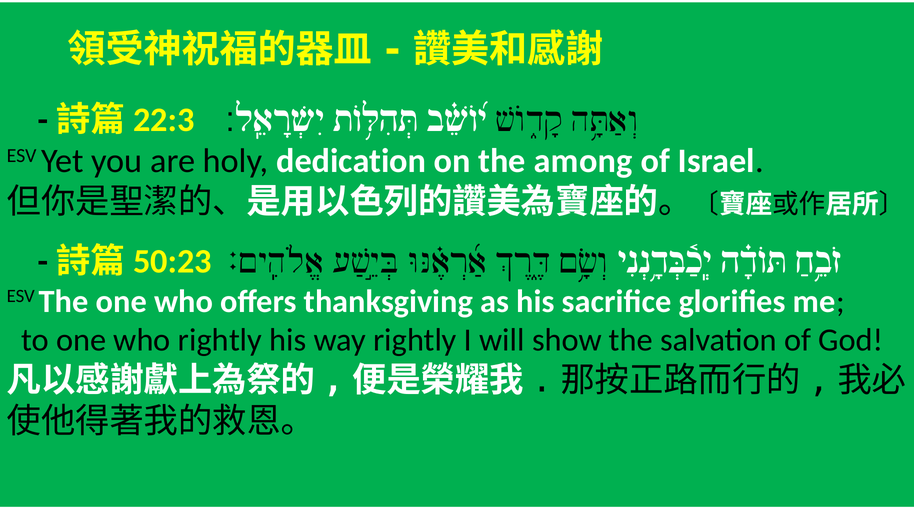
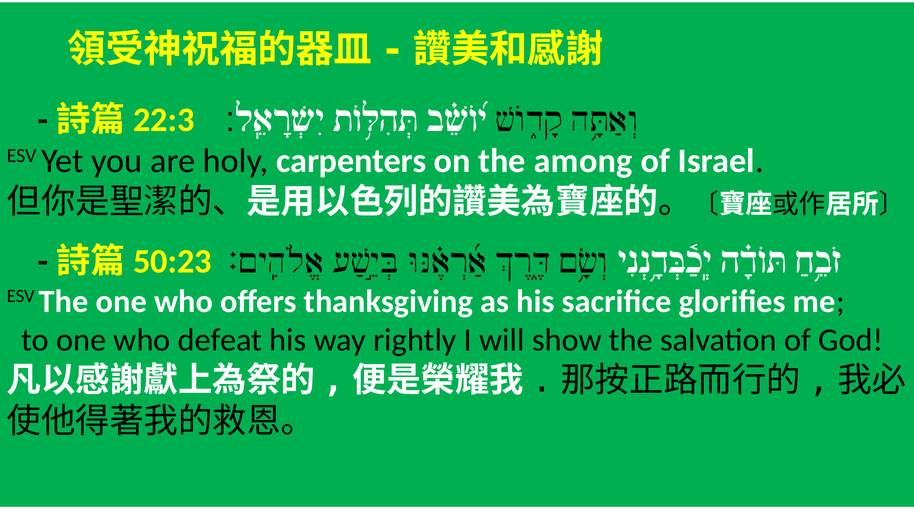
dedication: dedication -> carpenters (351, 161)
who rightly: rightly -> defeat (220, 340)
